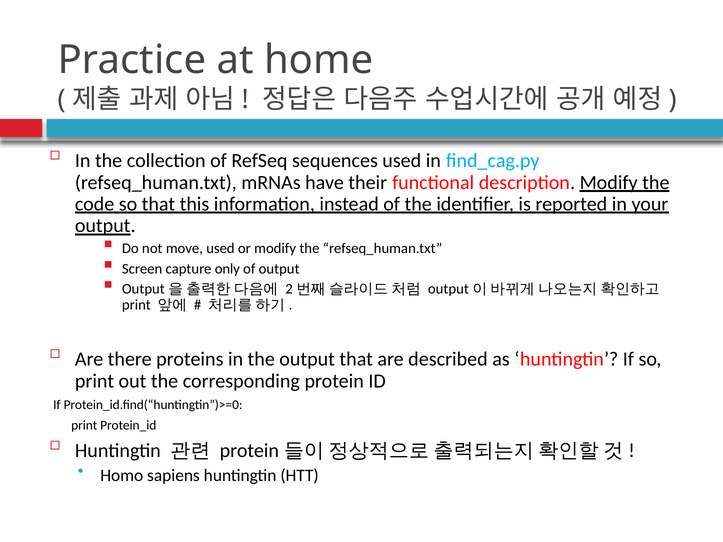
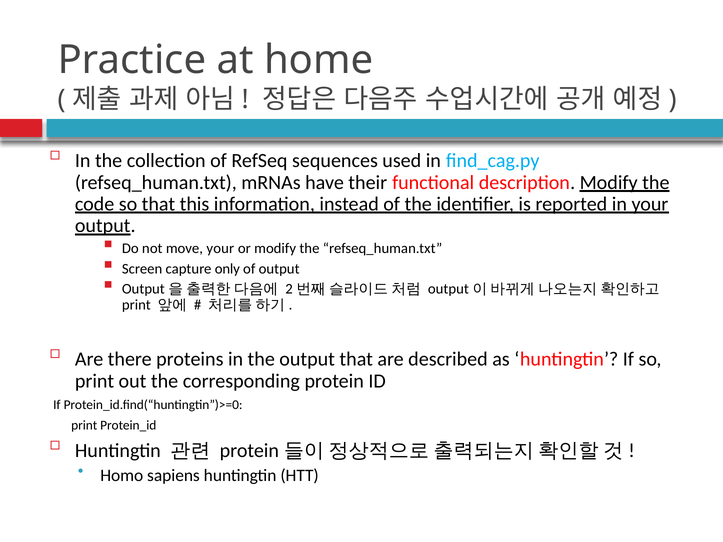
move used: used -> your (220, 249)
